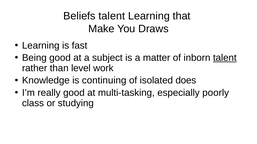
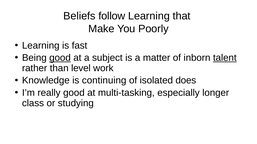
Beliefs talent: talent -> follow (112, 16)
Draws: Draws -> Poorly (153, 29)
good underline: none -> present (60, 58)
poorly: poorly -> longer (216, 93)
